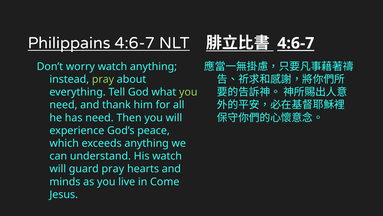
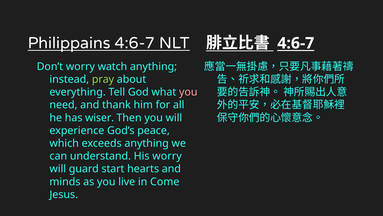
you colour: light green -> pink (188, 92)
has need: need -> wiser (100, 117)
His watch: watch -> worry (167, 156)
guard pray: pray -> start (113, 169)
